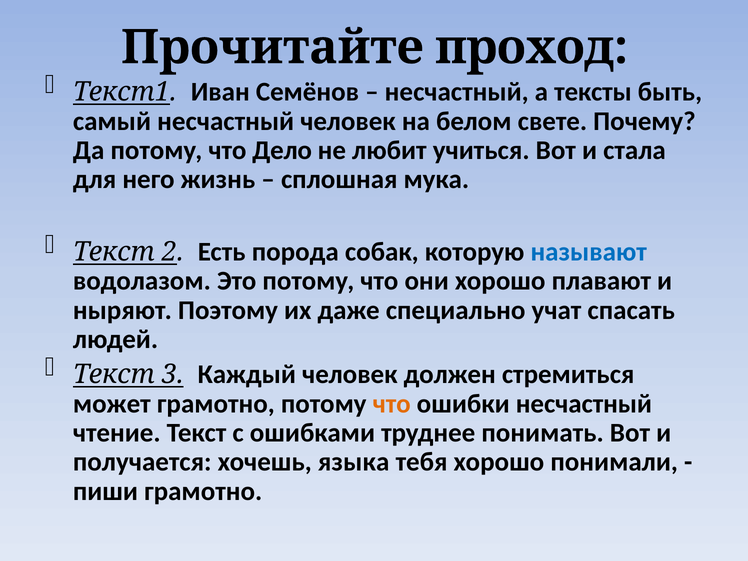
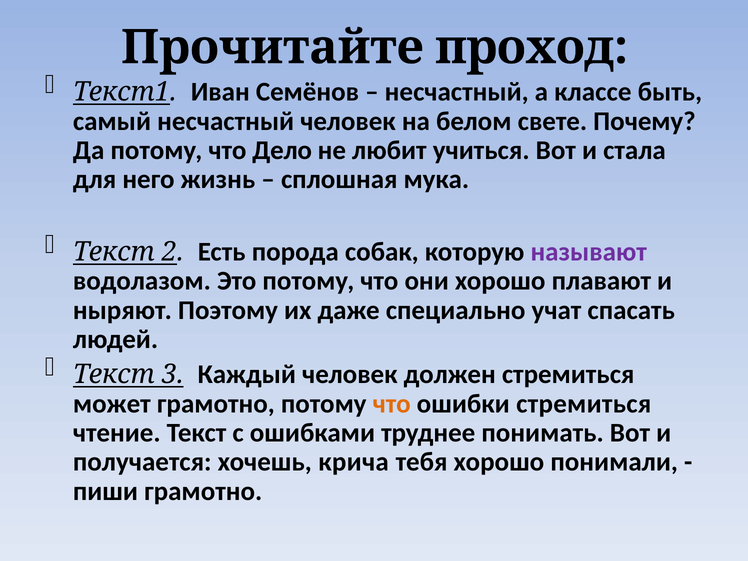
тексты: тексты -> классе (593, 92)
называют colour: blue -> purple (589, 252)
ошибки несчастный: несчастный -> стремиться (584, 404)
языка: языка -> крича (354, 462)
